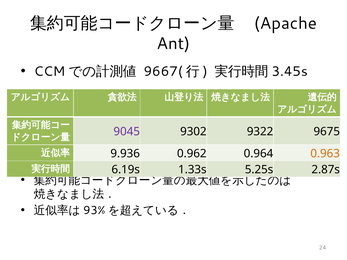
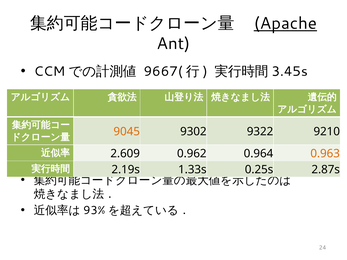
Apache underline: none -> present (285, 23)
9045 colour: purple -> orange (127, 132)
9675: 9675 -> 9210 (327, 132)
9.936: 9.936 -> 2.609 (125, 154)
6.19s: 6.19s -> 2.19s (126, 170)
5.25s: 5.25s -> 0.25s (259, 170)
